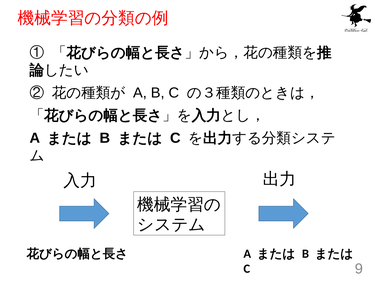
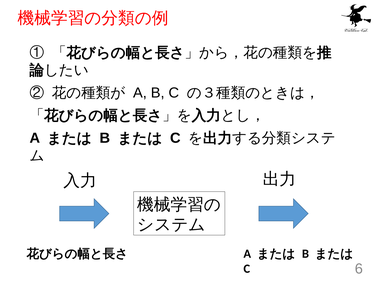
9: 9 -> 6 (359, 269)
